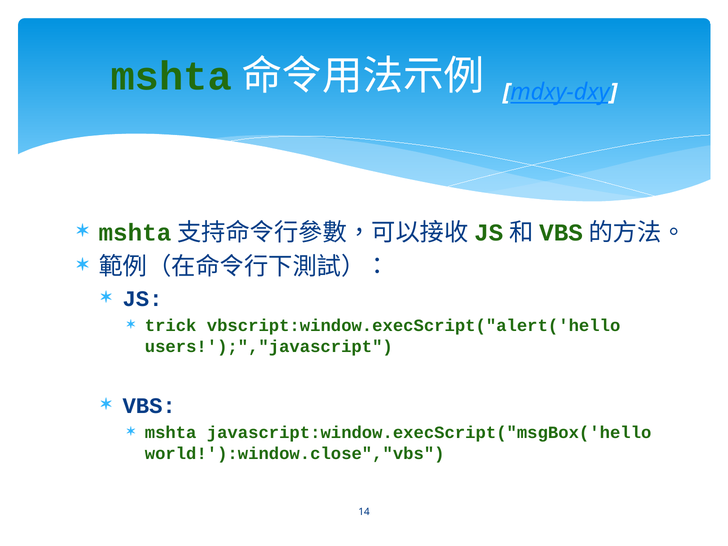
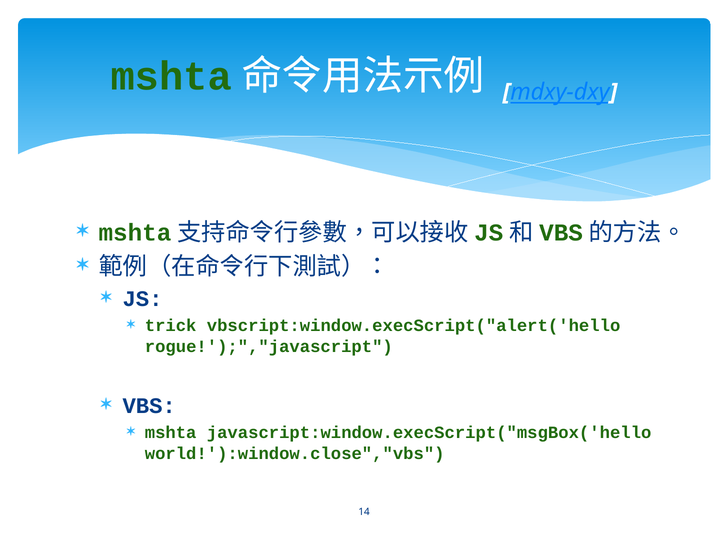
users!');","javascript: users!');","javascript -> rogue!');","javascript (269, 346)
